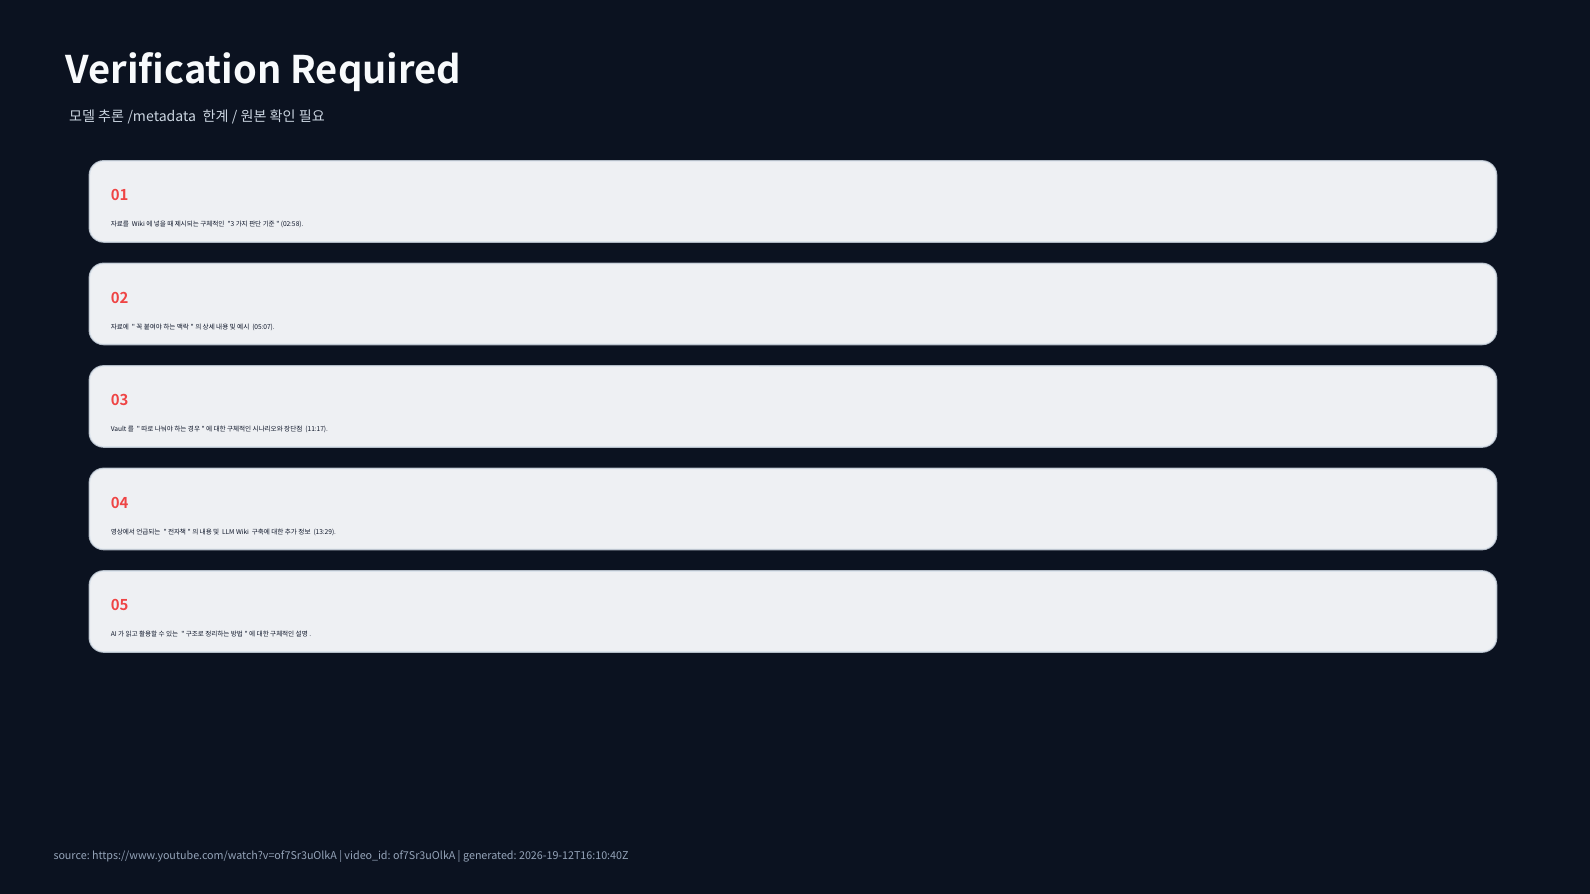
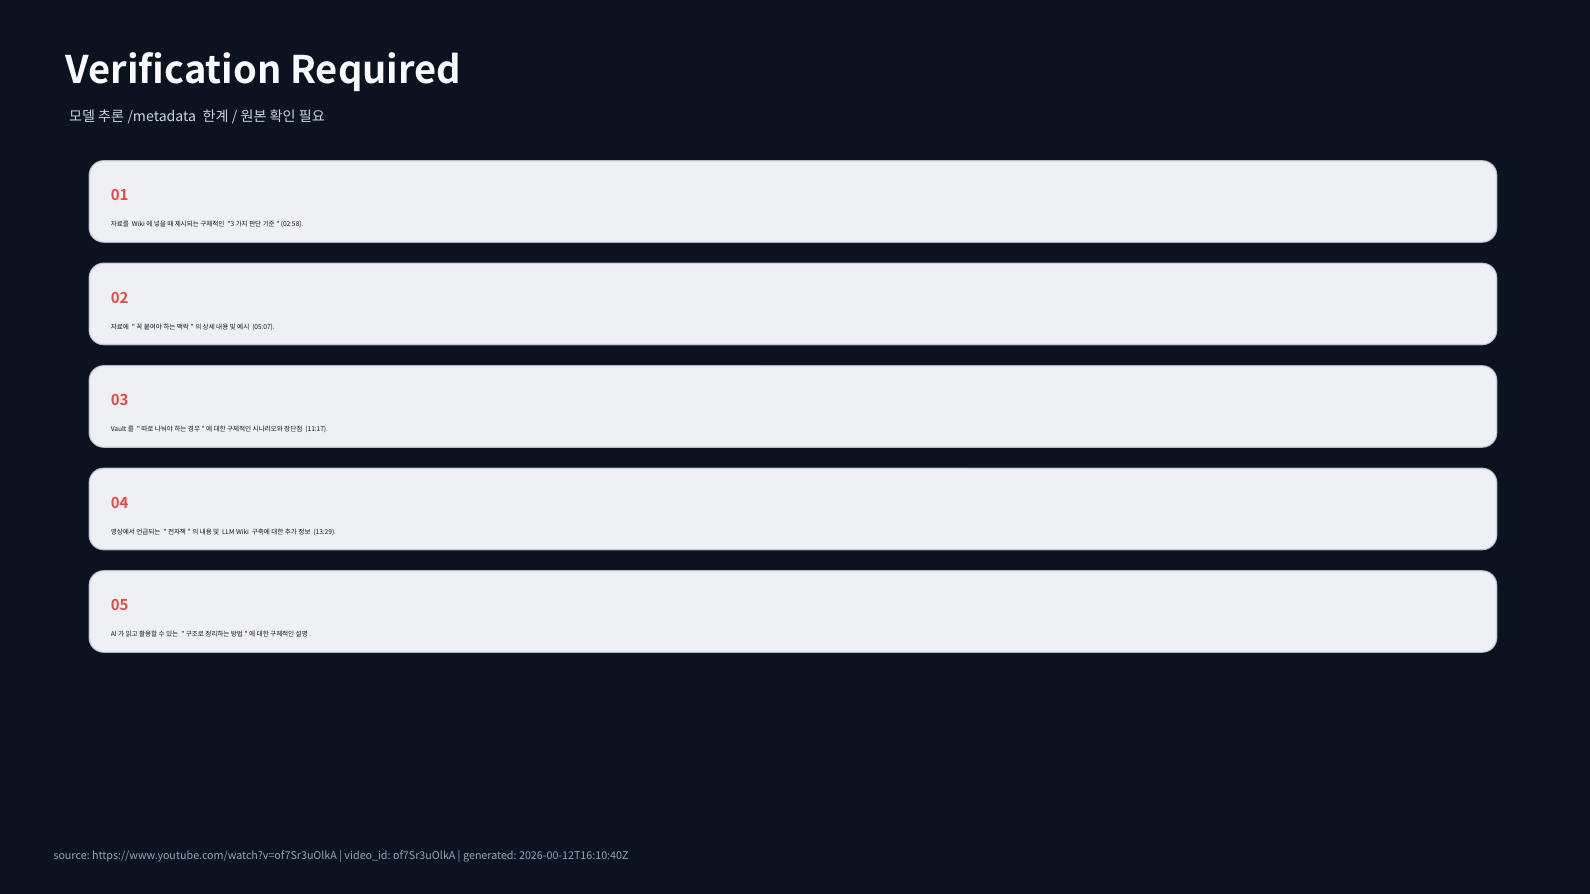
2026-19-12T16:10:40Z: 2026-19-12T16:10:40Z -> 2026-00-12T16:10:40Z (574, 856)
